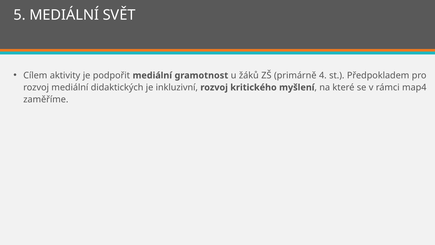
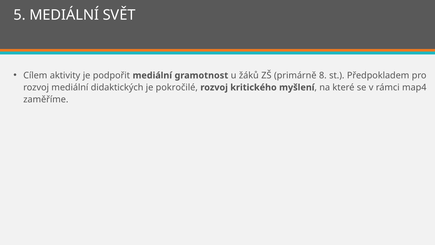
4: 4 -> 8 (323, 75)
inkluzivní: inkluzivní -> pokročilé (177, 87)
